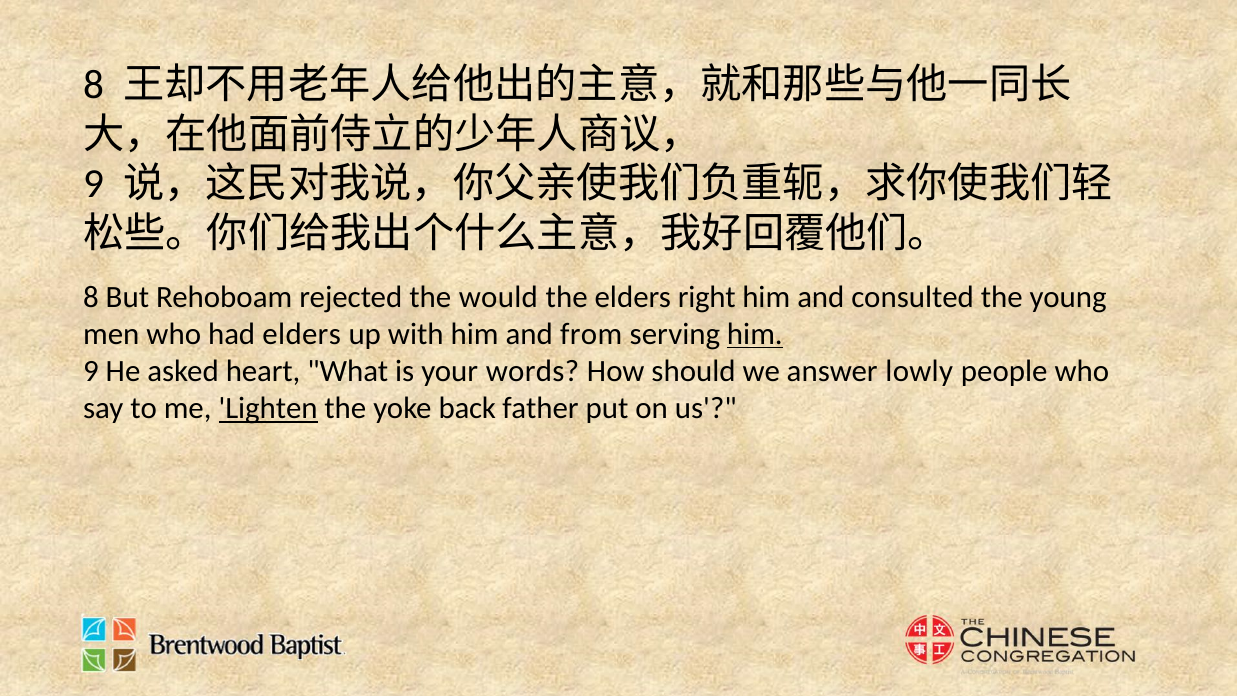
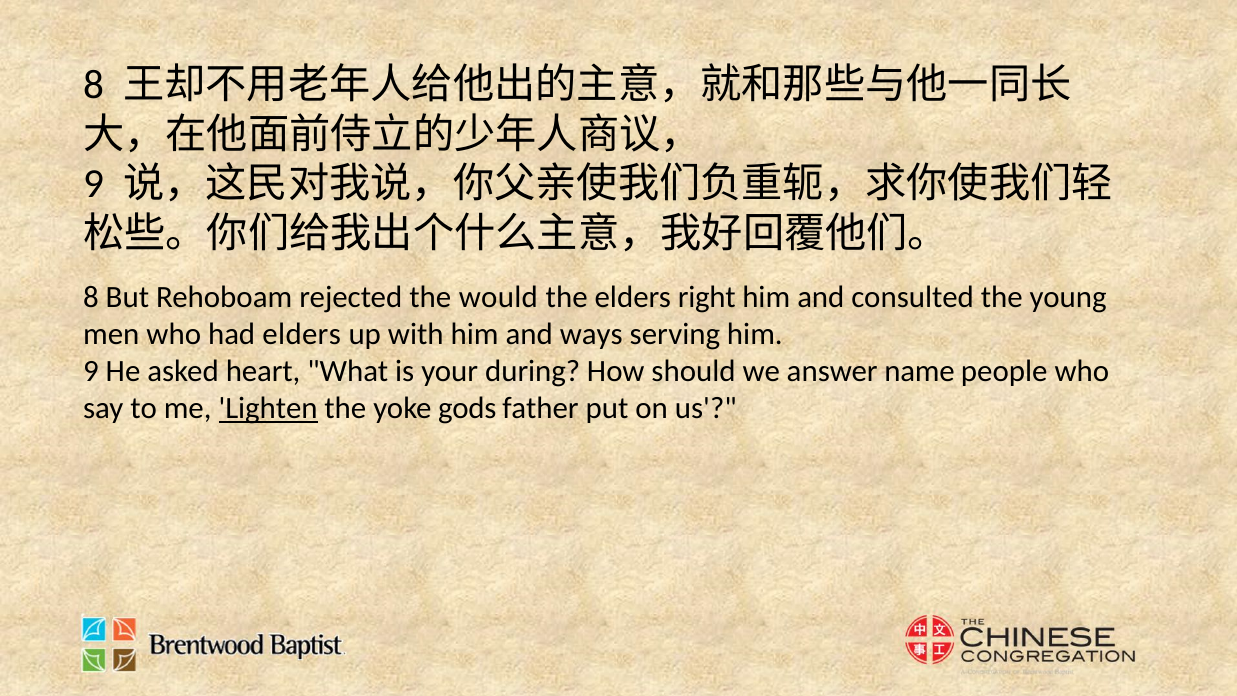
from: from -> ways (591, 334)
him underline: present -> none (755, 334)
words: words -> during (533, 371)
lowly: lowly -> name (920, 371)
back: back -> gods (467, 408)
